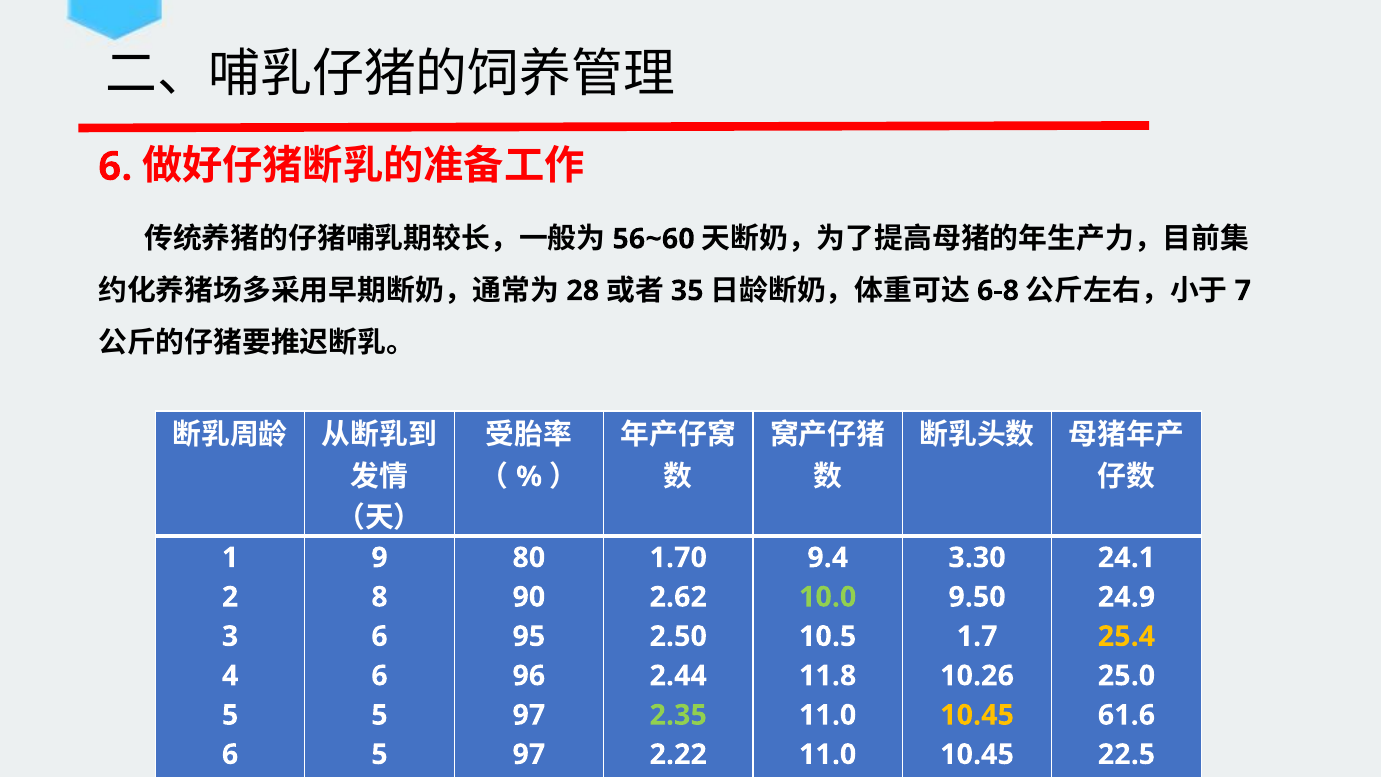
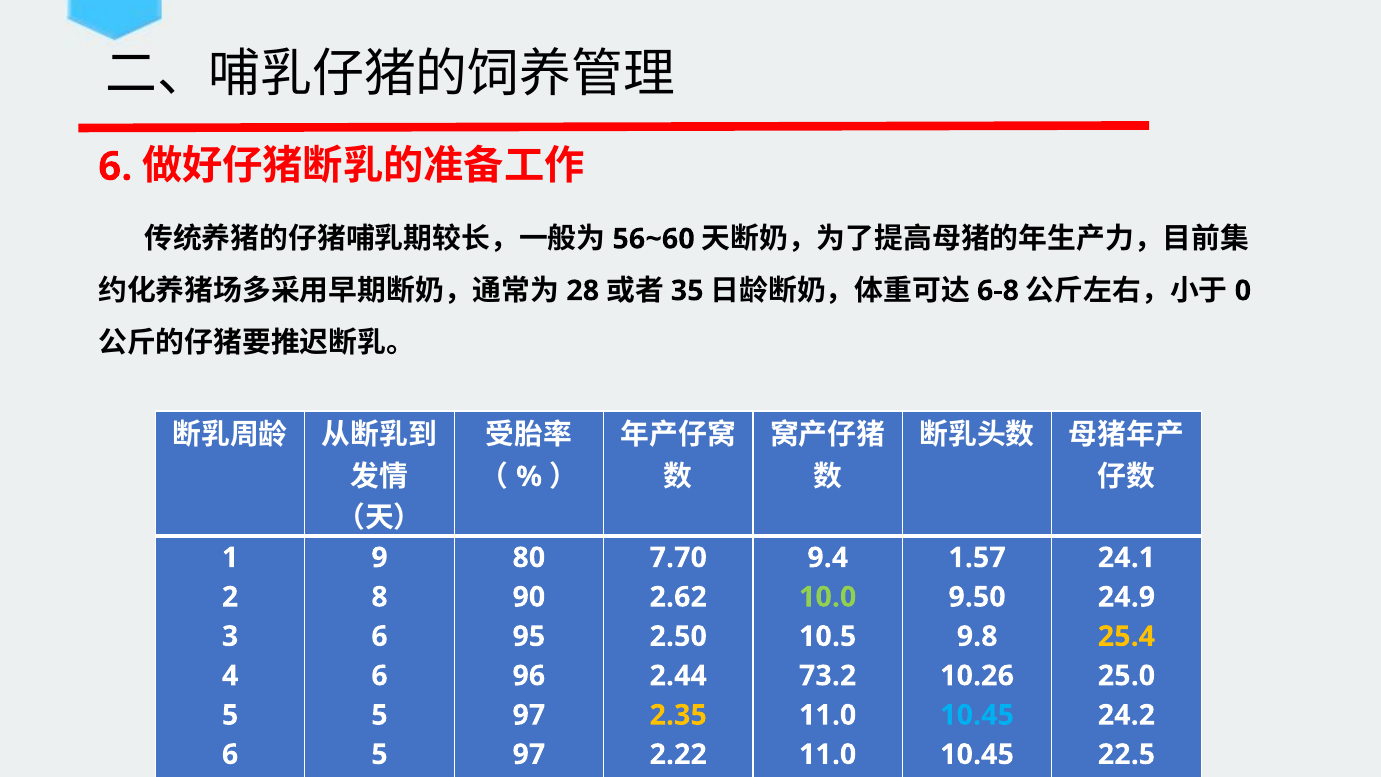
7: 7 -> 0 (1243, 291)
1.70: 1.70 -> 7.70 (678, 558)
3.30: 3.30 -> 1.57 (977, 558)
1.7: 1.7 -> 9.8 (977, 636)
11.8: 11.8 -> 73.2 (828, 676)
2.35 colour: light green -> yellow (678, 715)
10.45 colour: yellow -> light blue (977, 715)
61.6: 61.6 -> 24.2 (1126, 715)
